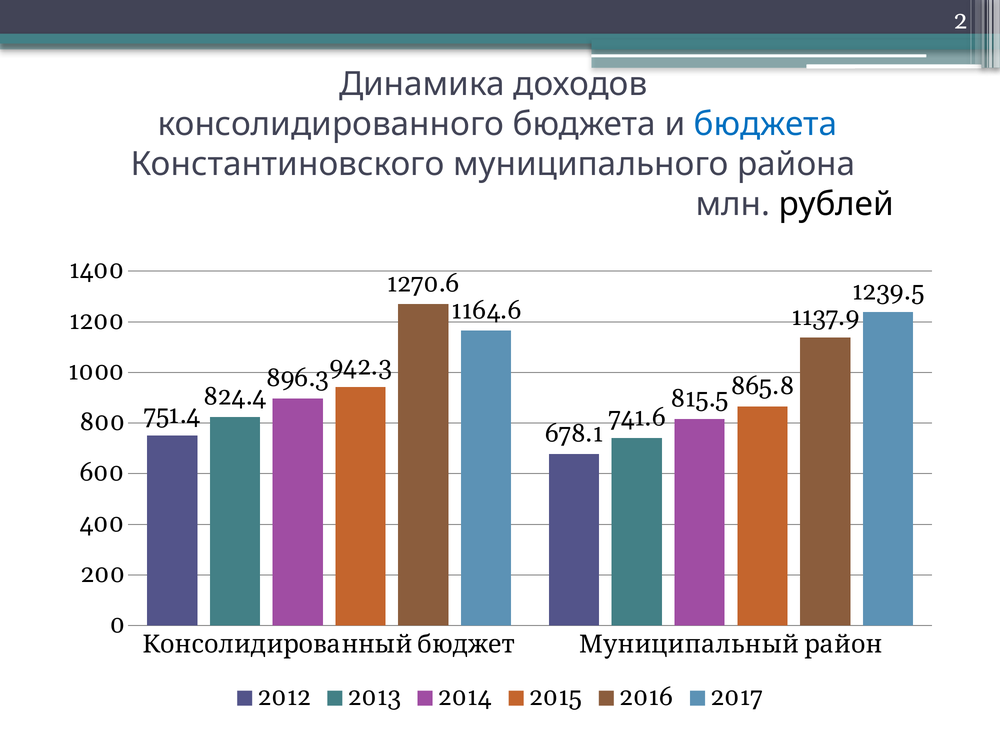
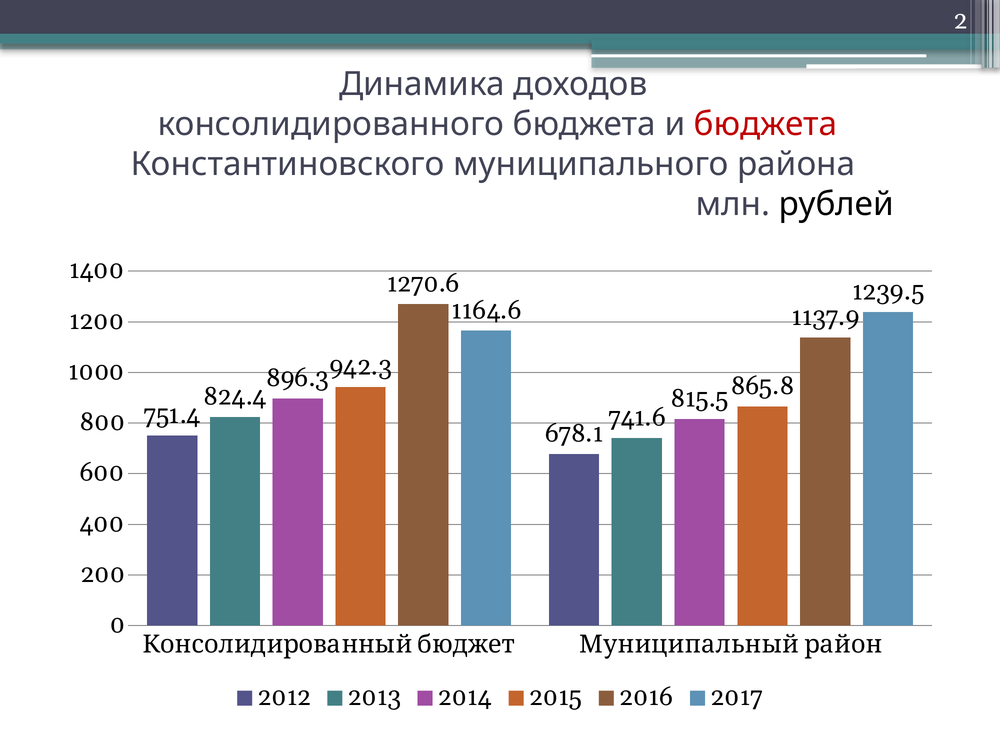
бюджета colour: blue -> red (766, 124)
